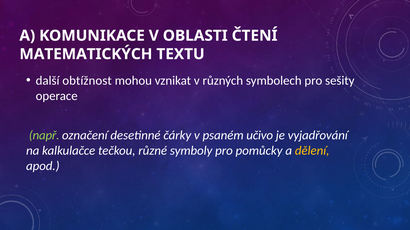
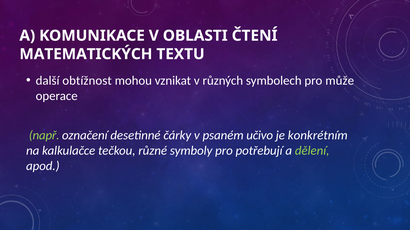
sešity: sešity -> může (340, 81)
vyjadřování: vyjadřování -> konkrétním (318, 136)
pomůcky: pomůcky -> potřebují (259, 151)
dělení colour: yellow -> light green (312, 151)
